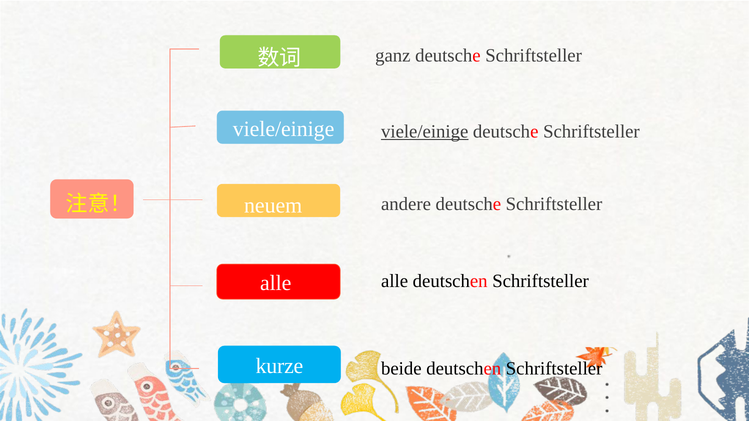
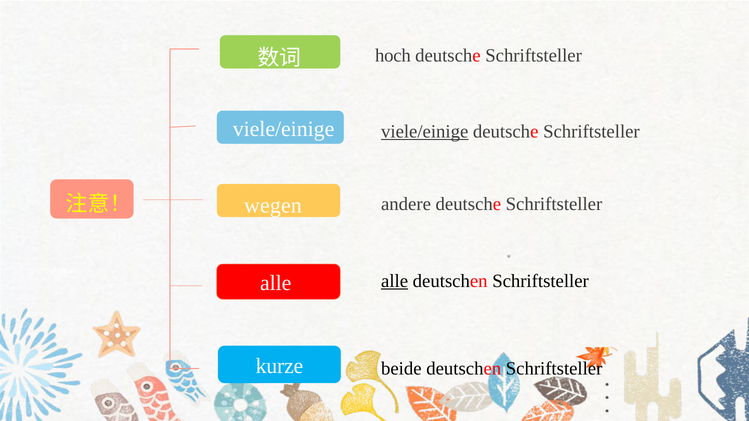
ganz: ganz -> hoch (393, 55)
neuem: neuem -> wegen (273, 206)
alle underline: none -> present (395, 281)
